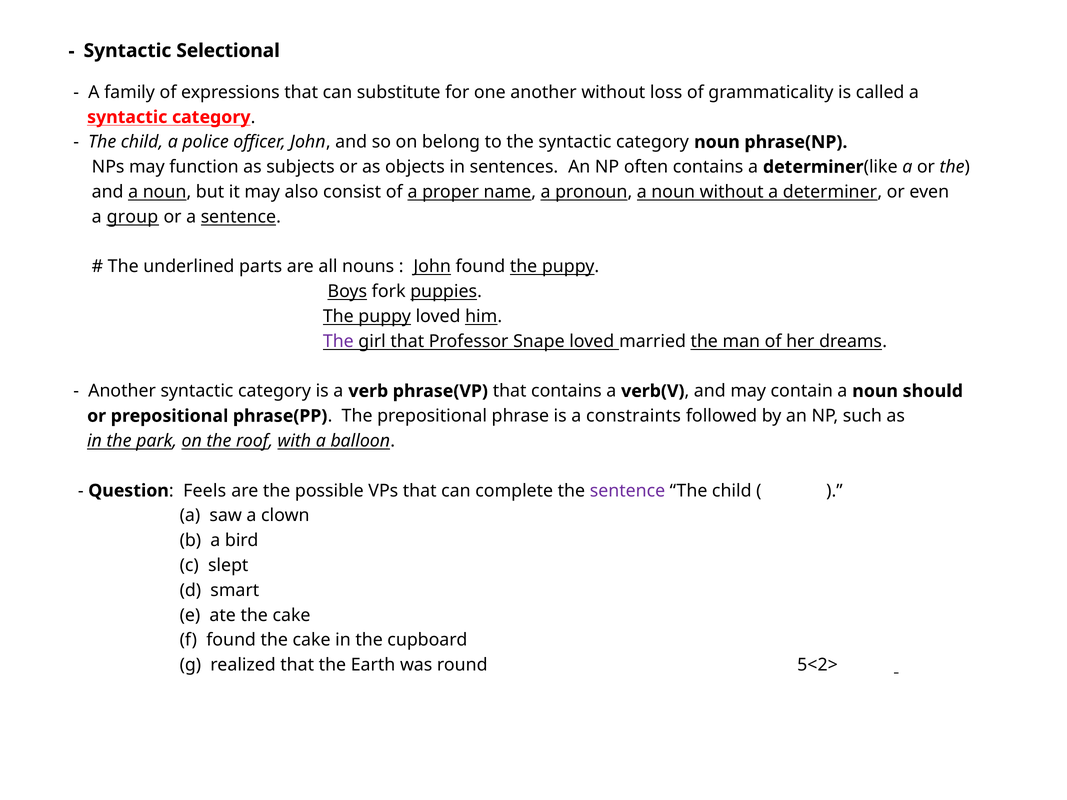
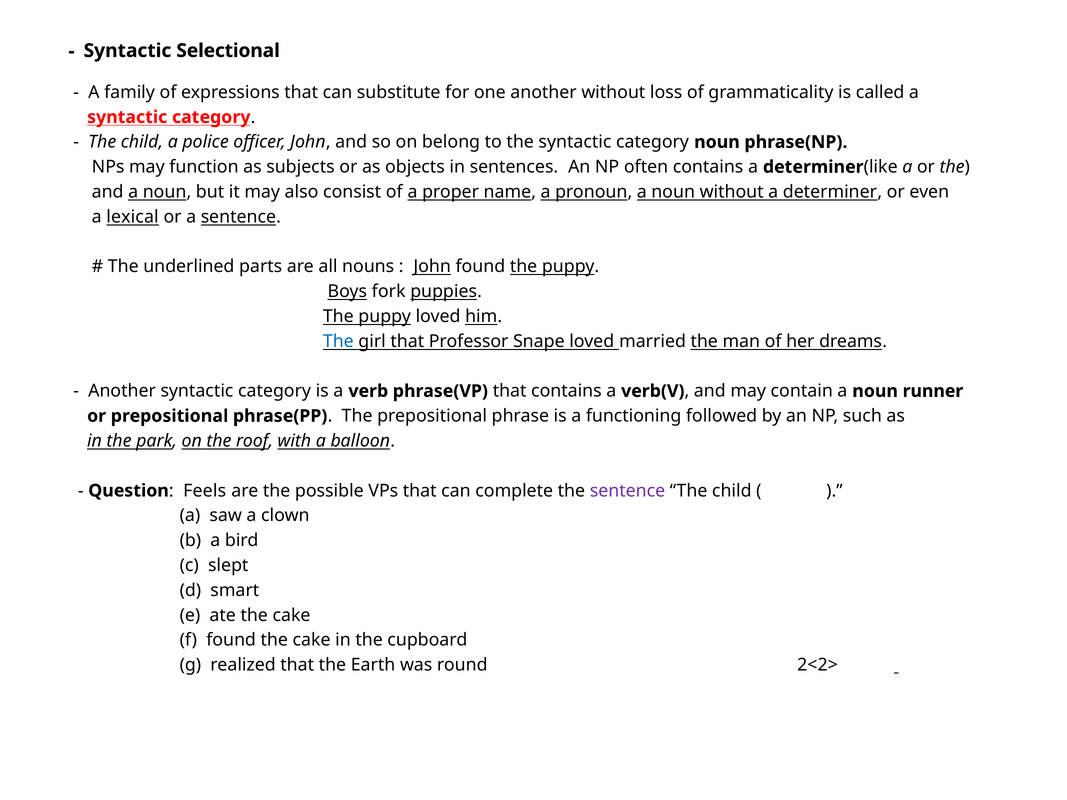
group: group -> lexical (133, 217)
The colour: purple -> blue (338, 341)
should: should -> runner (933, 391)
constraints: constraints -> functioning (634, 416)
5<2>: 5<2> -> 2<2> (818, 665)
